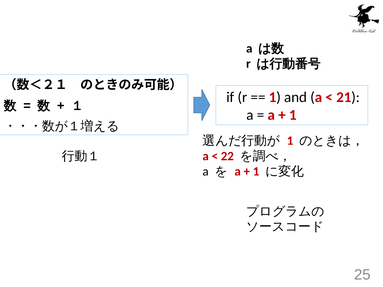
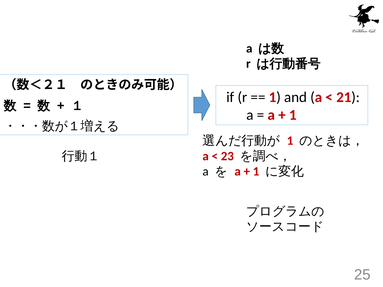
22: 22 -> 23 (227, 156)
